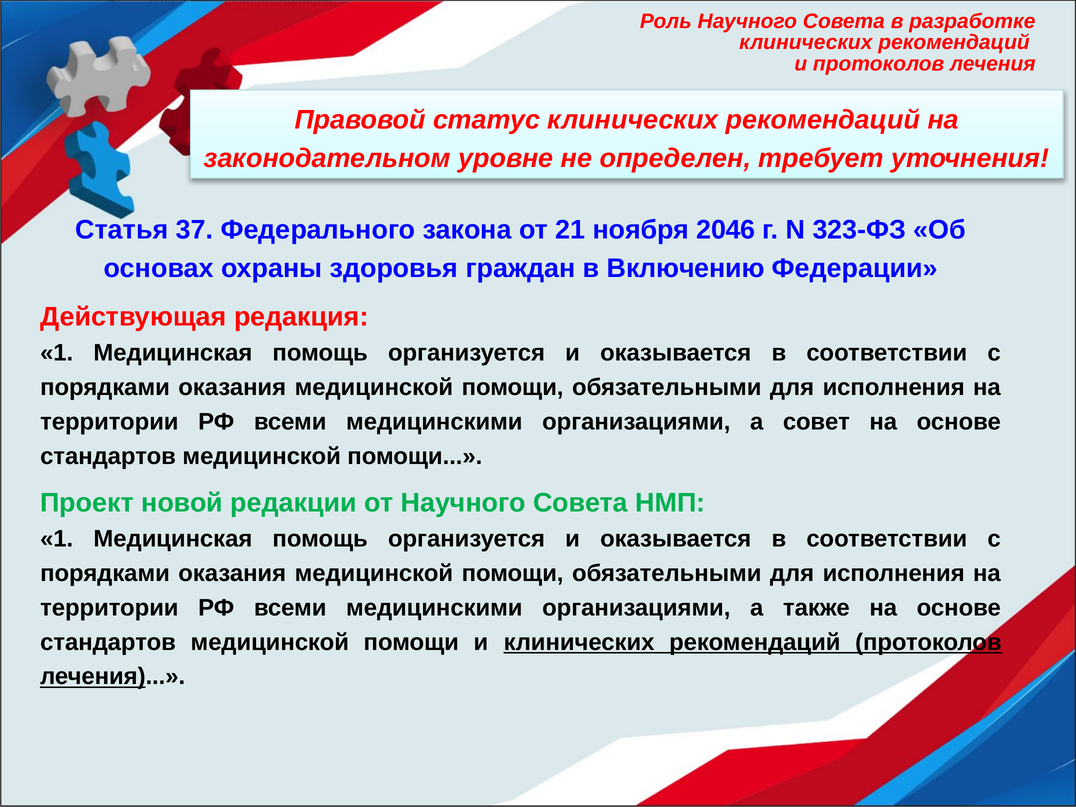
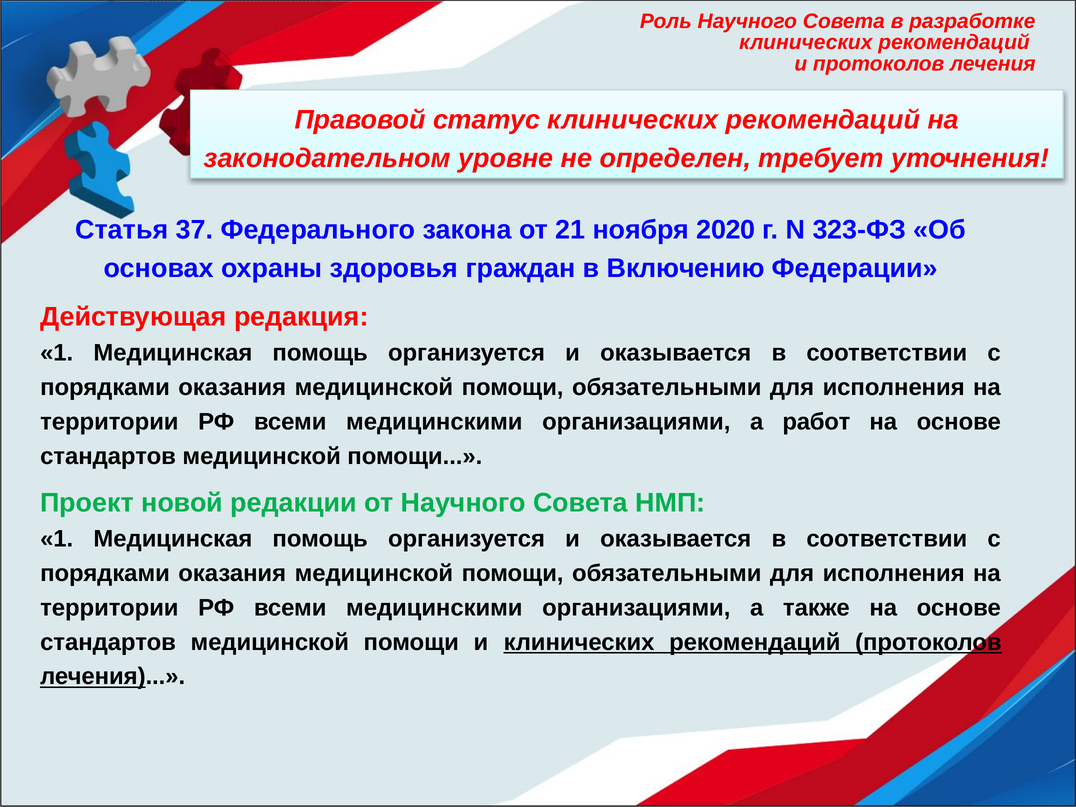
2046: 2046 -> 2020 (726, 230)
совет: совет -> работ (816, 422)
